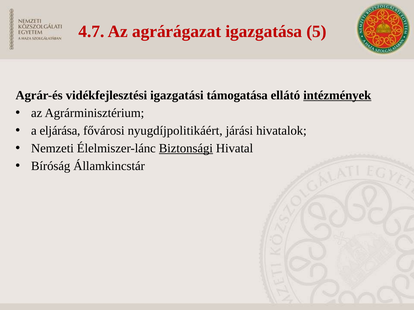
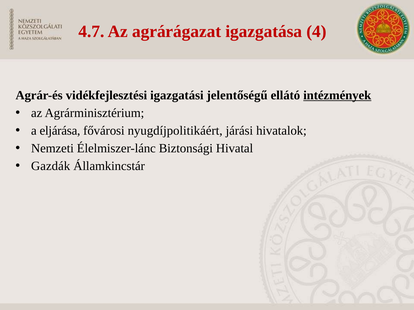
5: 5 -> 4 (316, 32)
támogatása: támogatása -> jelentőségű (237, 95)
Biztonsági underline: present -> none (186, 149)
Bíróság: Bíróság -> Gazdák (51, 166)
